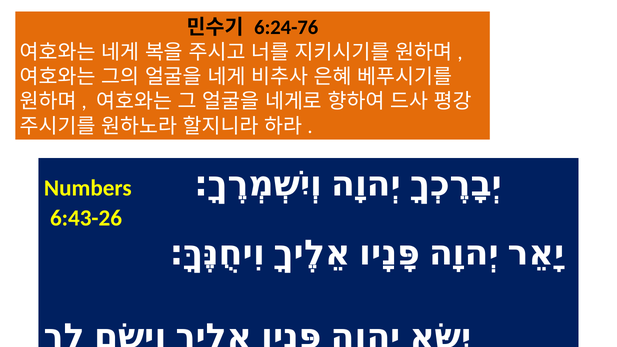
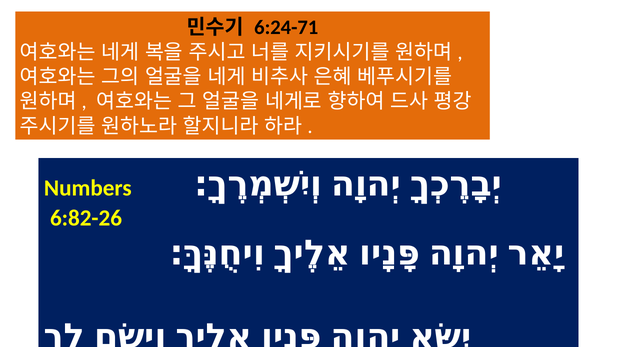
6:24-76: 6:24-76 -> 6:24-71 (286, 28)
6:43-26: 6:43-26 -> 6:82-26 (86, 218)
